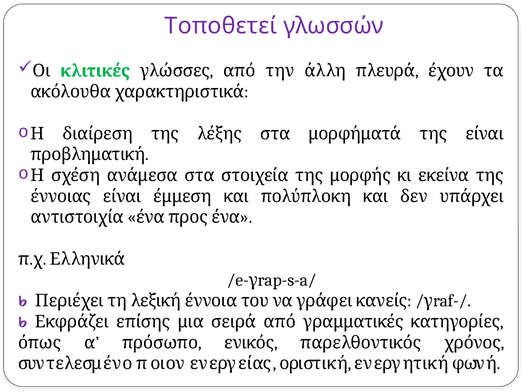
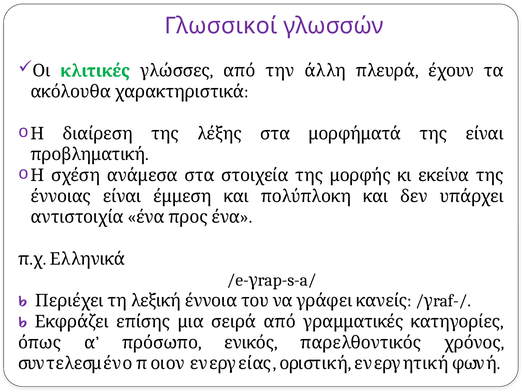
Τοποθετεί: Τοποθετεί -> Γλωσσικοί (221, 26)
